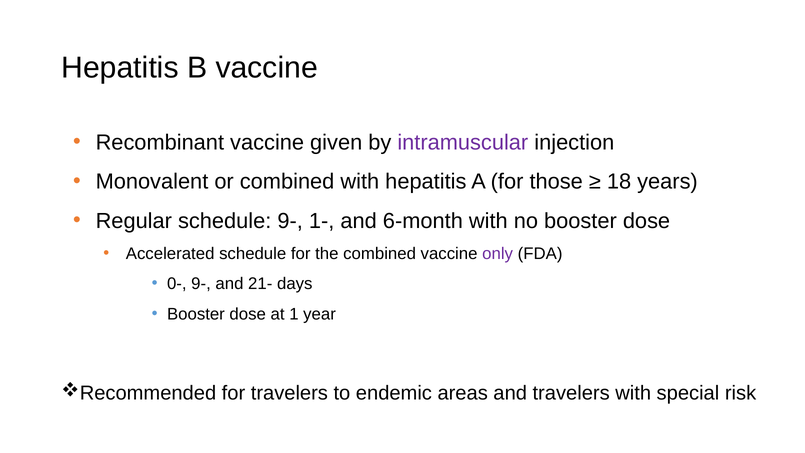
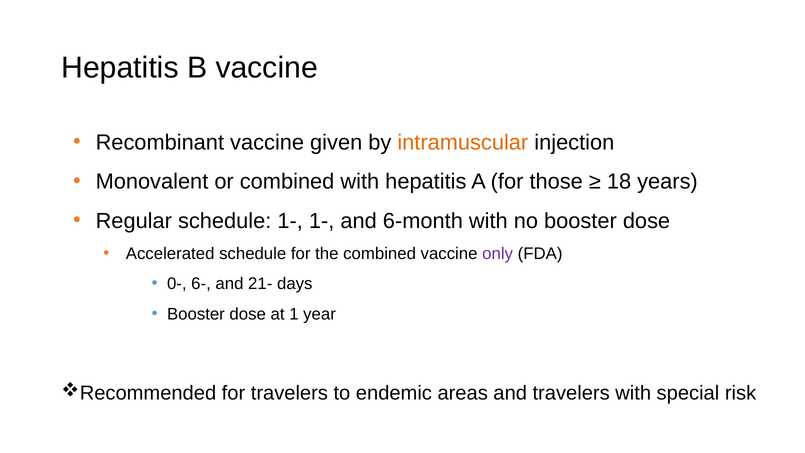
intramuscular colour: purple -> orange (463, 142)
schedule 9-: 9- -> 1- (290, 221)
0- 9-: 9- -> 6- (201, 284)
